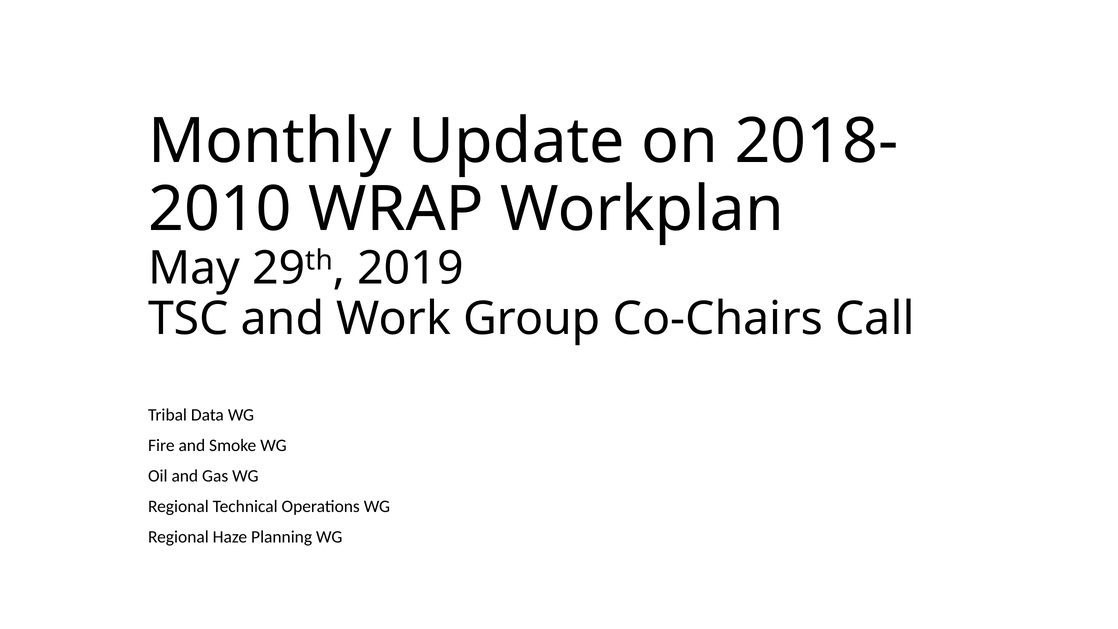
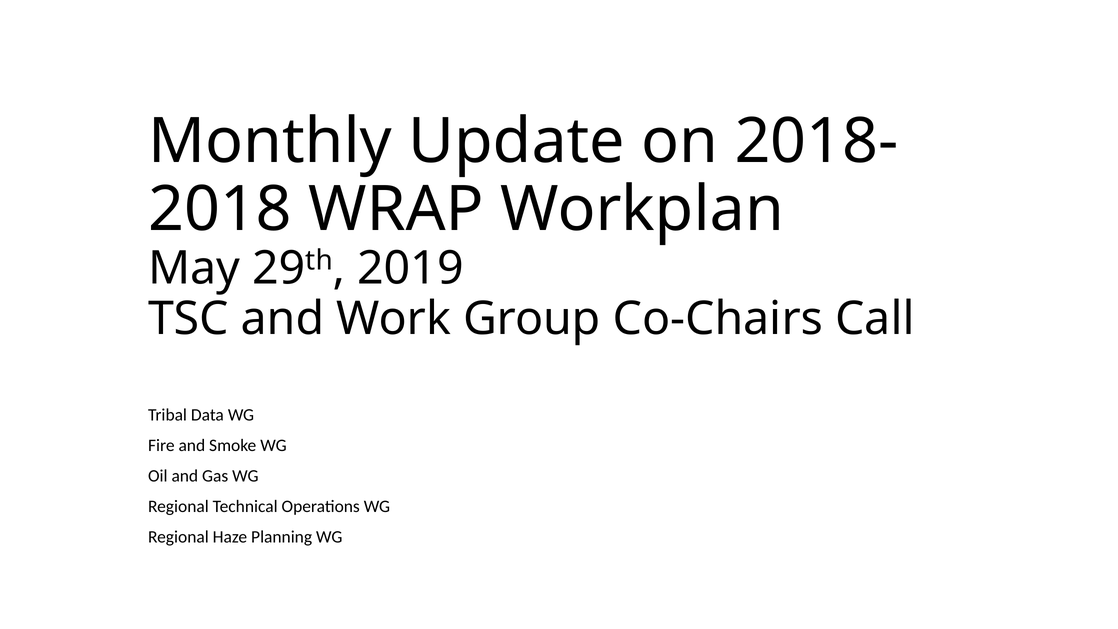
2010: 2010 -> 2018 (220, 209)
